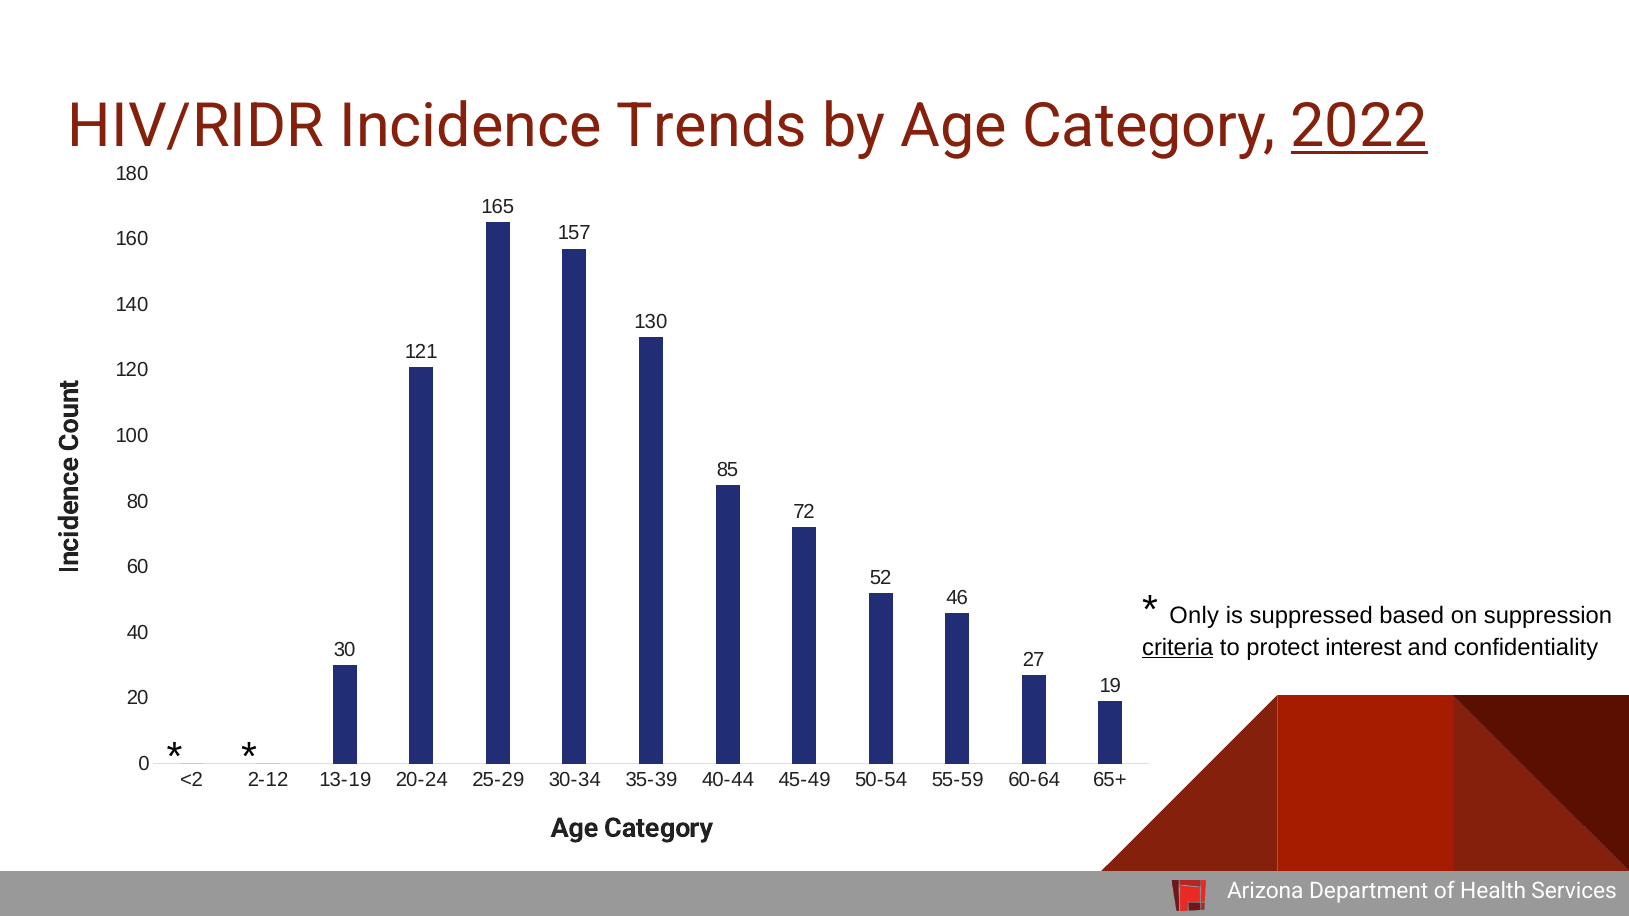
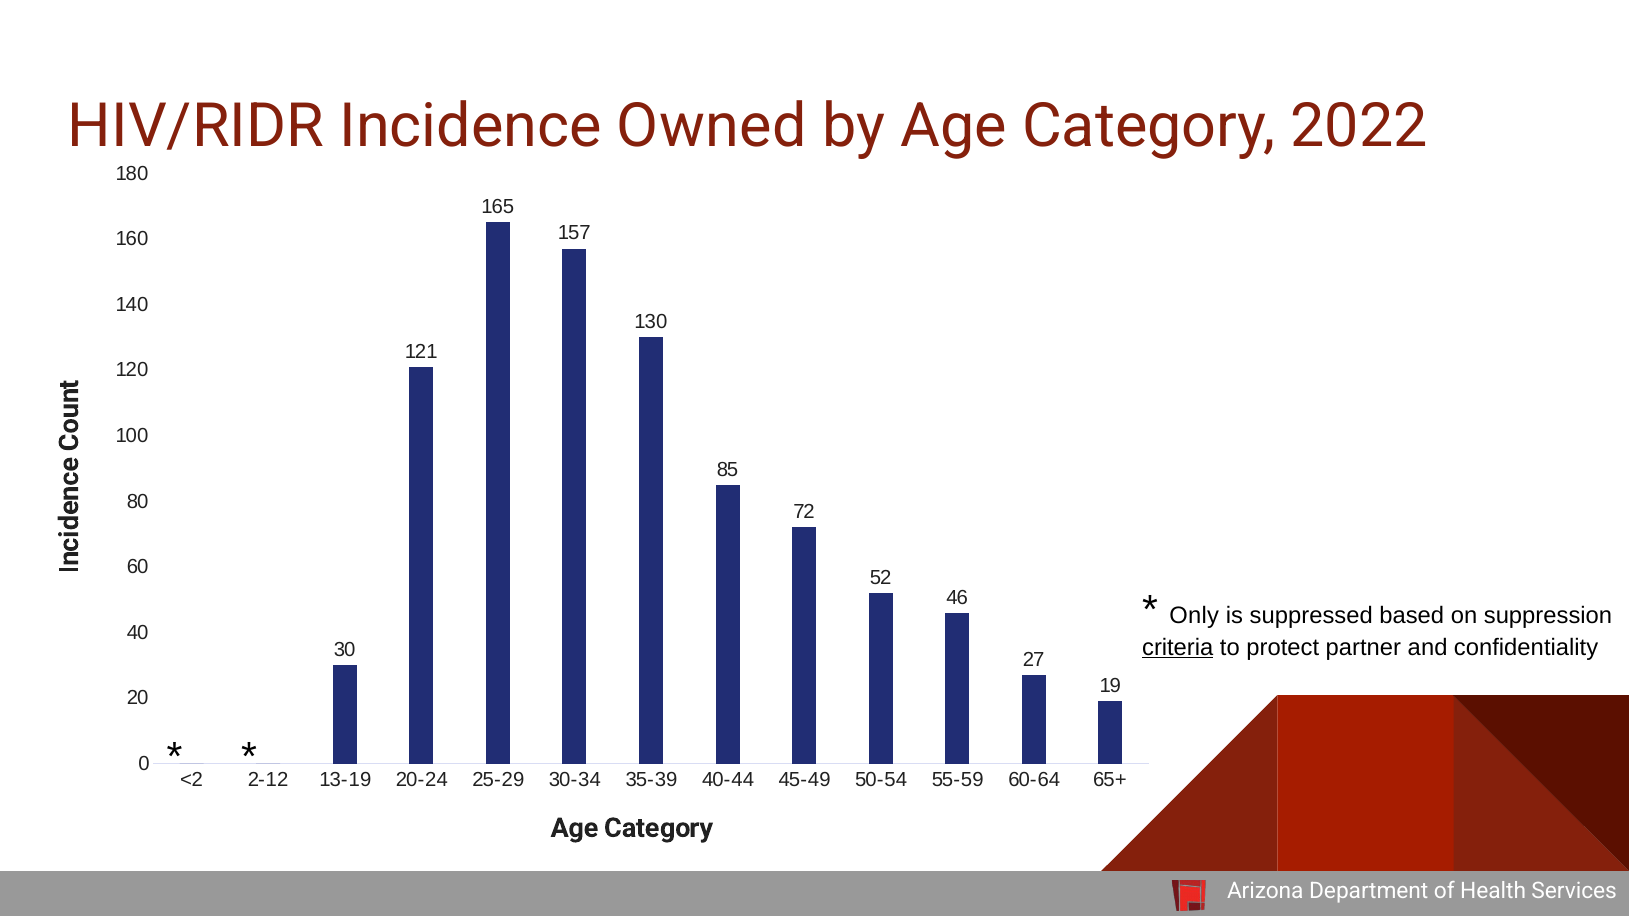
Trends: Trends -> Owned (712, 126)
2022 underline: present -> none (1359, 126)
interest: interest -> partner (1363, 648)
